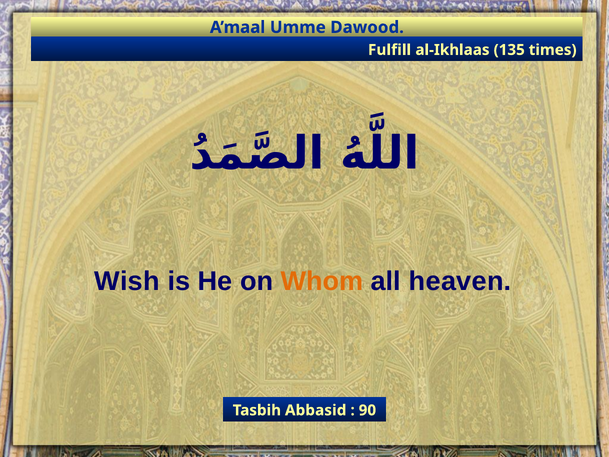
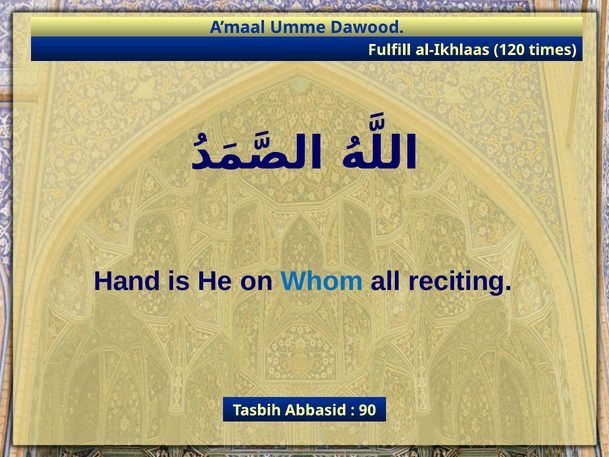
135: 135 -> 120 (509, 50)
Wish: Wish -> Hand (127, 281)
Whom colour: orange -> blue (322, 281)
heaven: heaven -> reciting (460, 281)
